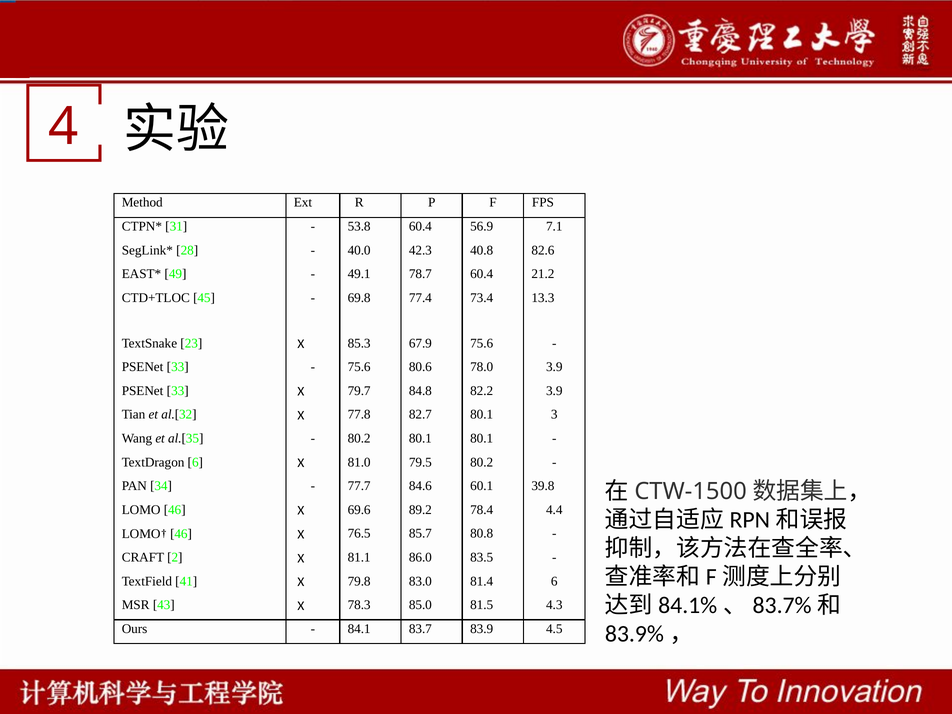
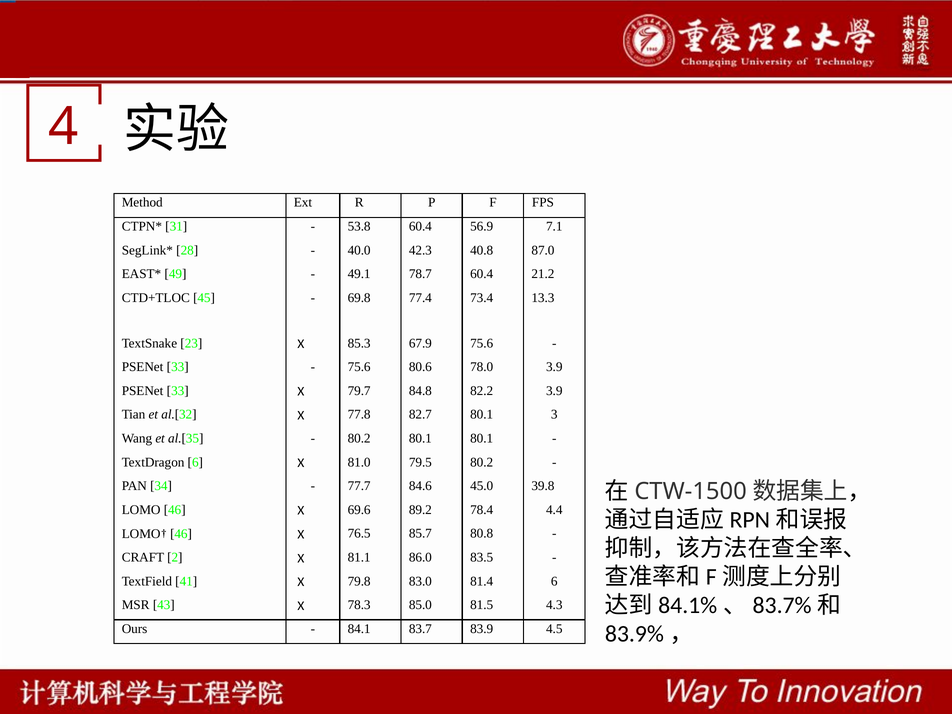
82.6: 82.6 -> 87.0 (543, 250)
60.1: 60.1 -> 45.0 (482, 486)
